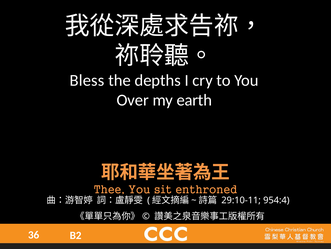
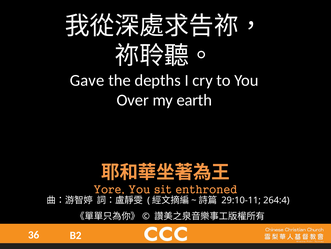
Bless: Bless -> Gave (87, 80)
Thee: Thee -> Yore (109, 189)
954:4: 954:4 -> 264:4 (276, 200)
